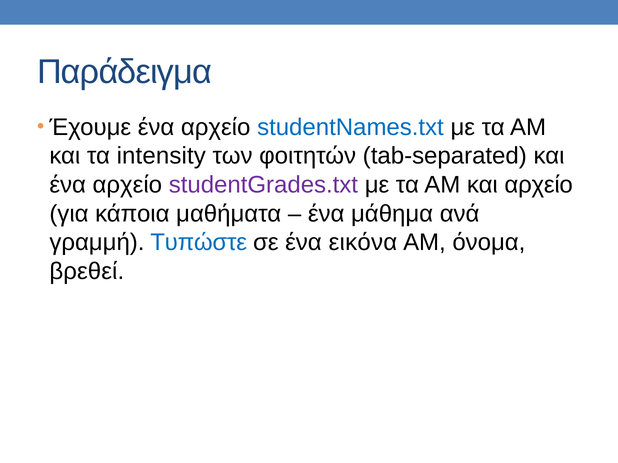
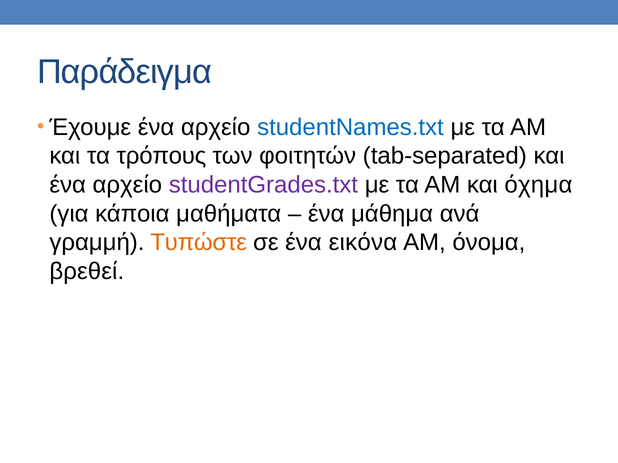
intensity: intensity -> τρόπους (161, 156)
και αρχείο: αρχείο -> όχημα (538, 185)
Τυπώστε colour: blue -> orange (199, 243)
